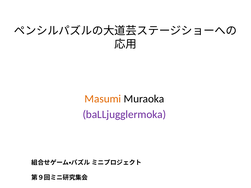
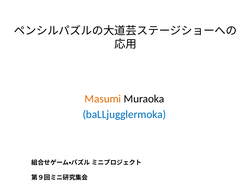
baLLjugglermoka colour: purple -> blue (124, 115)
